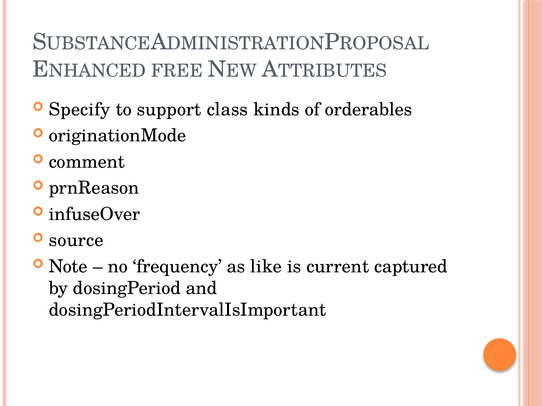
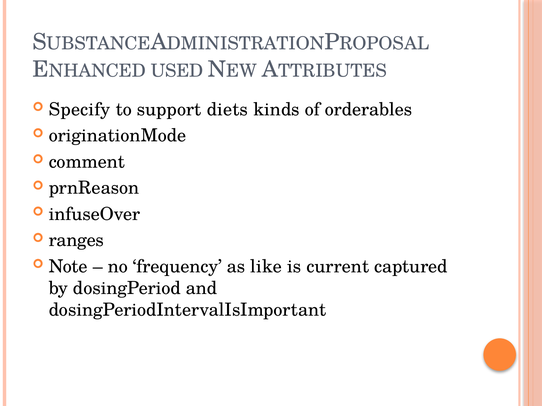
FREE: FREE -> USED (177, 71)
class: class -> diets (227, 110)
source: source -> ranges (76, 241)
